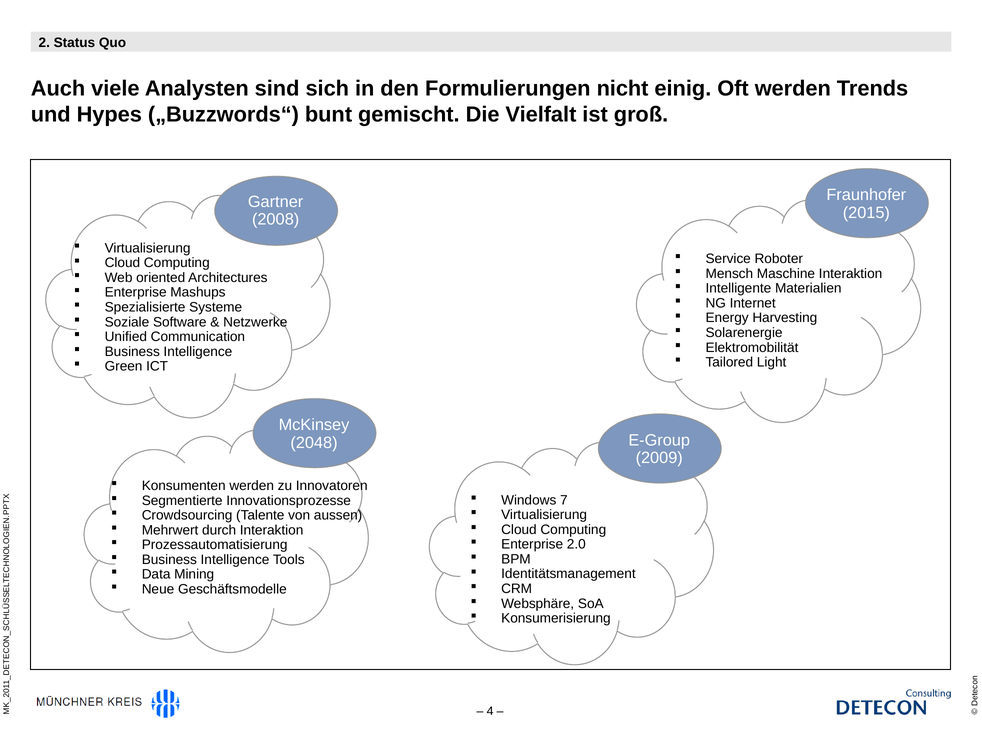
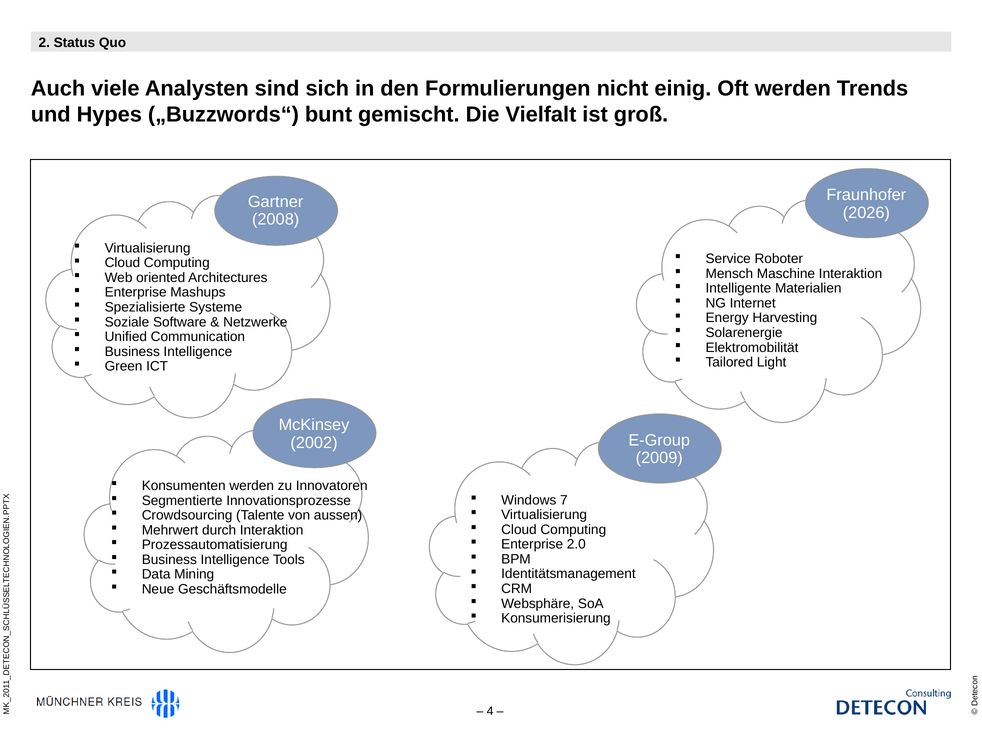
2015: 2015 -> 2026 (866, 213)
2048: 2048 -> 2002 (314, 443)
